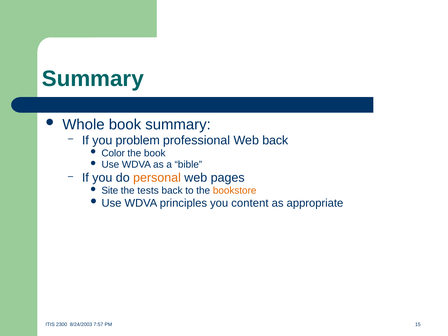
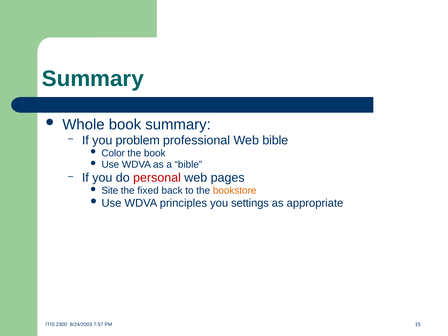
Web back: back -> bible (275, 140)
personal colour: orange -> red (157, 178)
tests: tests -> fixed (148, 191)
content: content -> settings (250, 203)
